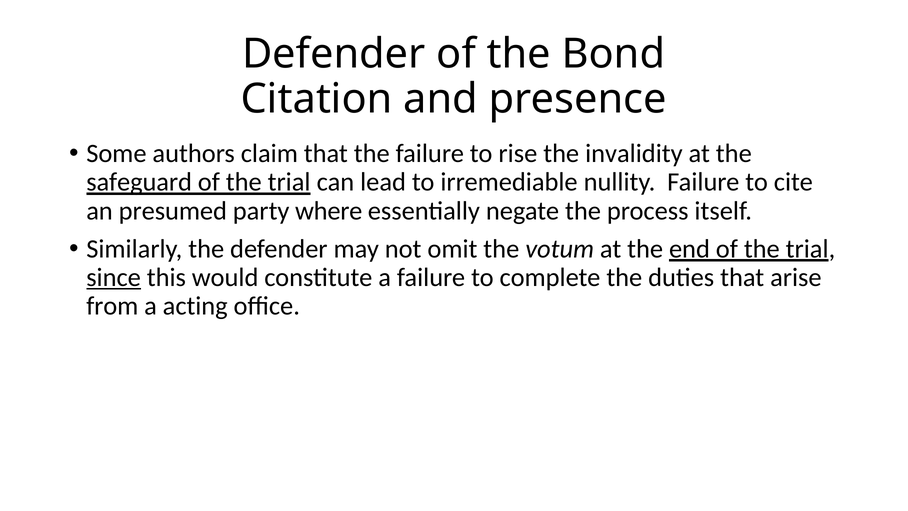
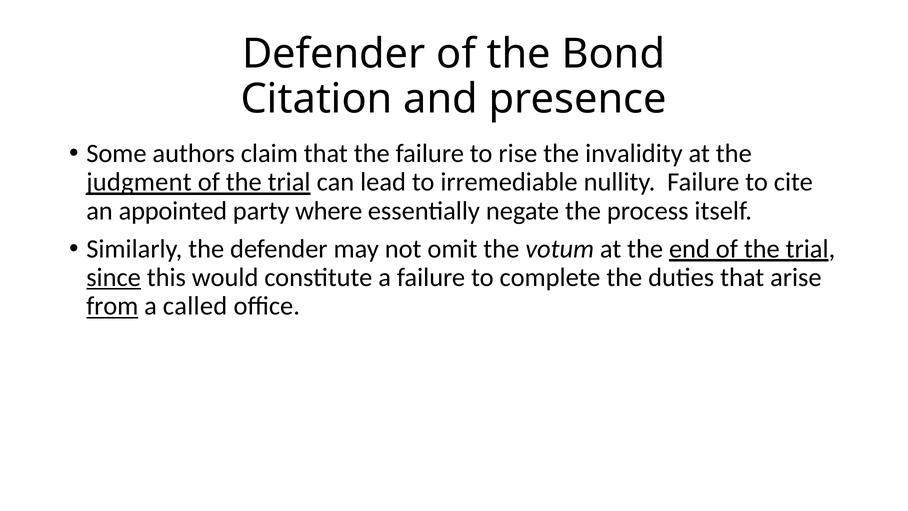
safeguard: safeguard -> judgment (139, 182)
presumed: presumed -> appointed (173, 211)
from underline: none -> present (112, 306)
acting: acting -> called (195, 306)
